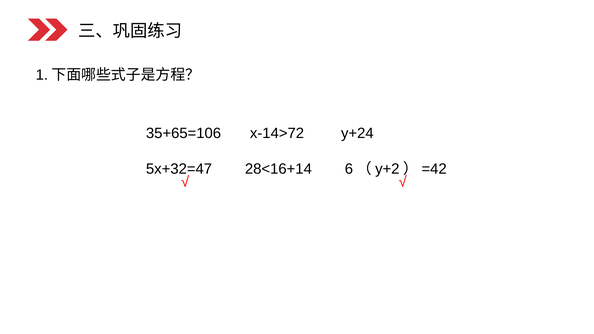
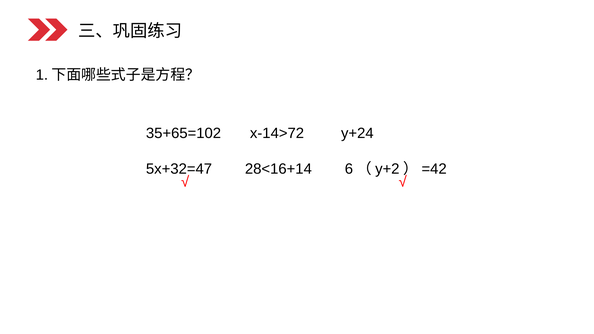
35+65=106: 35+65=106 -> 35+65=102 (184, 133)
